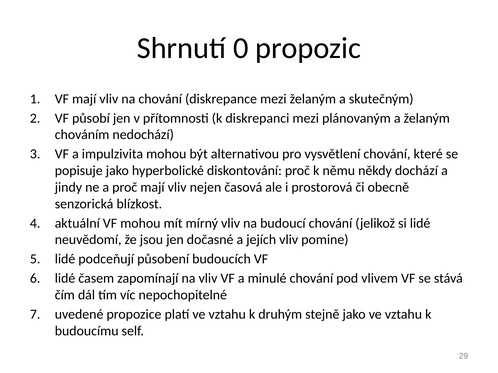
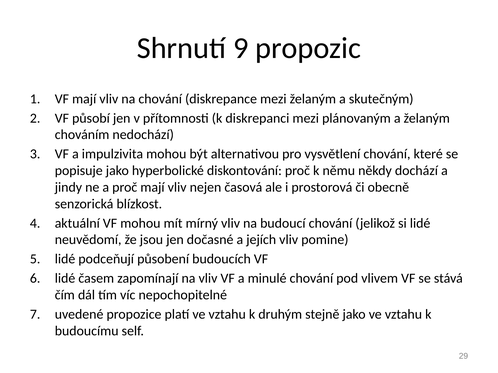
0: 0 -> 9 (241, 48)
